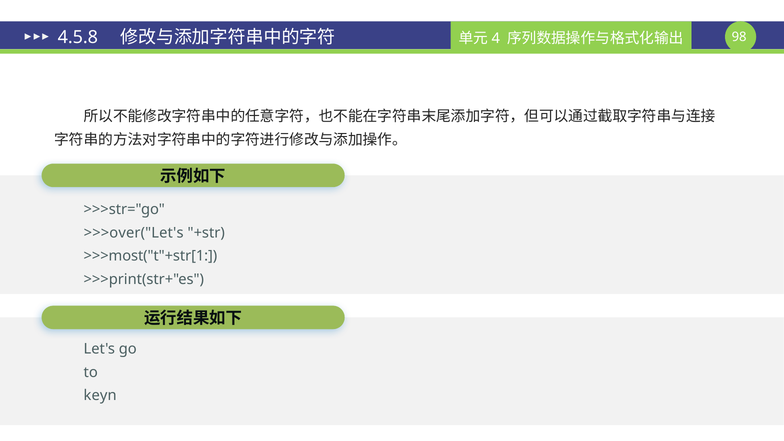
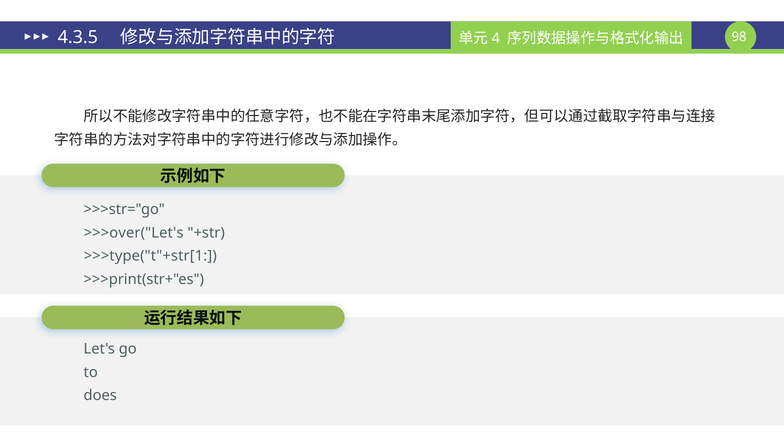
4.5.8: 4.5.8 -> 4.3.5 (78, 37)
>>>most("t"+str[1: >>>most("t"+str[1 -> >>>type("t"+str[1 (150, 256)
keyn: keyn -> does (100, 395)
